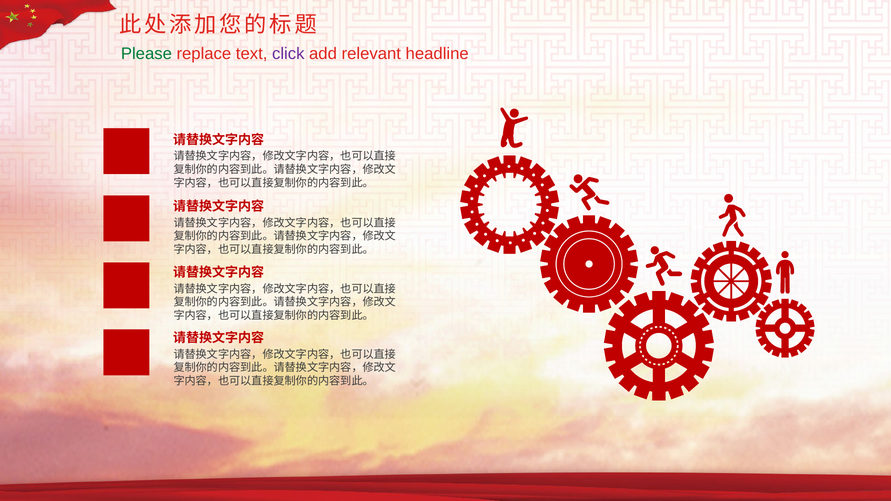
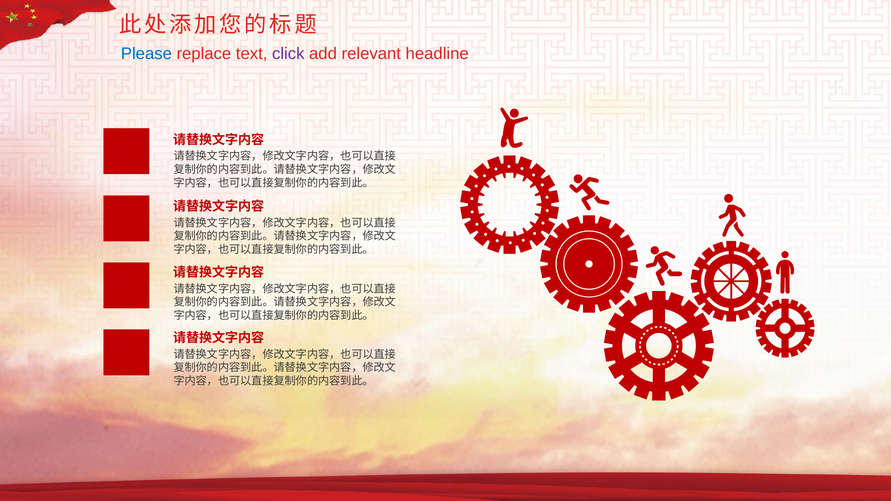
Please colour: green -> blue (146, 54)
